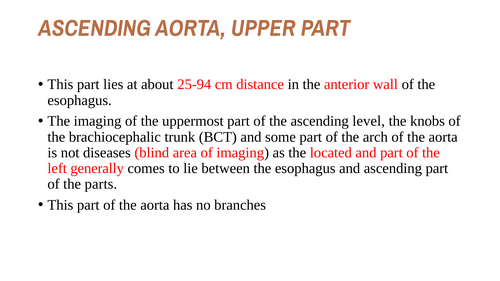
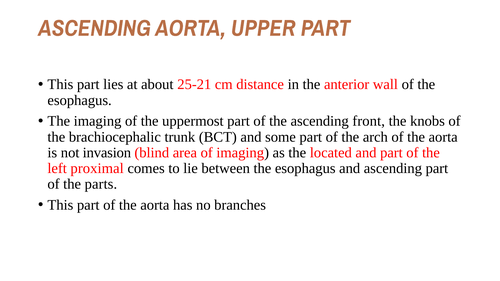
25-94: 25-94 -> 25-21 (194, 85)
level: level -> front (369, 121)
diseases: diseases -> invasion (107, 153)
generally: generally -> proximal (97, 169)
